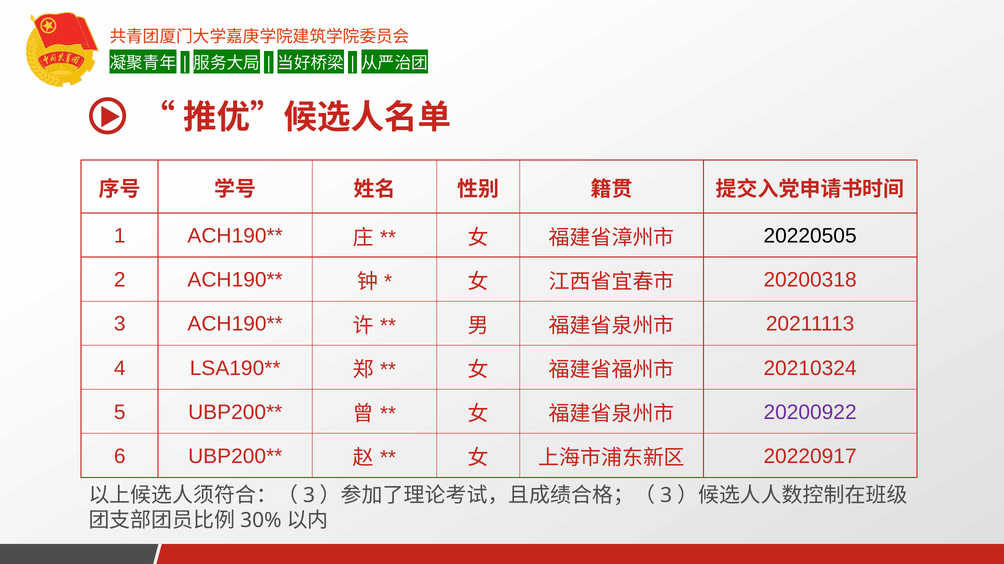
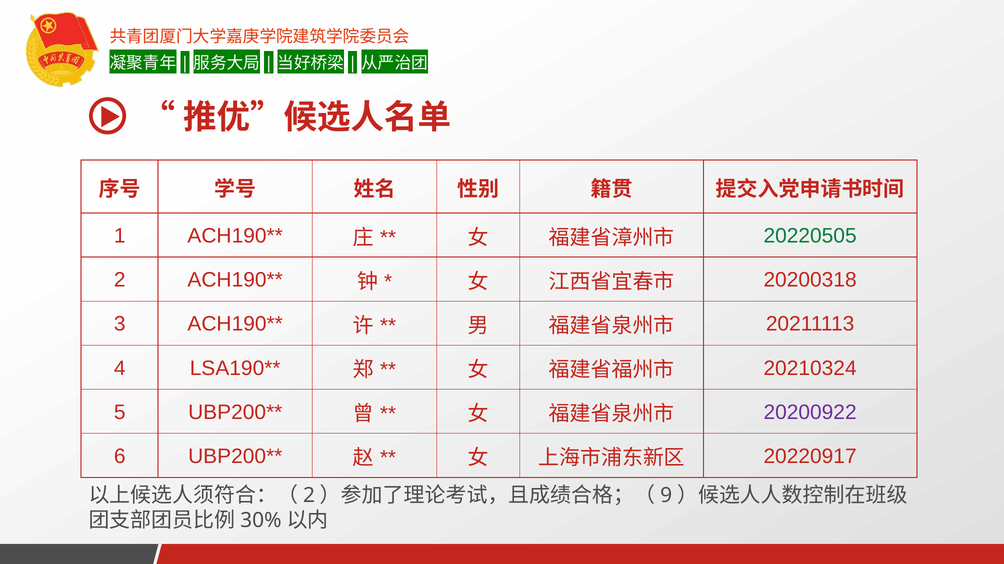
20220505 colour: black -> green (810, 236)
3: 3 -> 2 (309, 496)
3: 3 -> 9 (666, 496)
